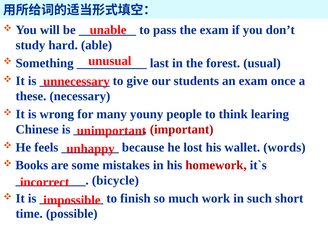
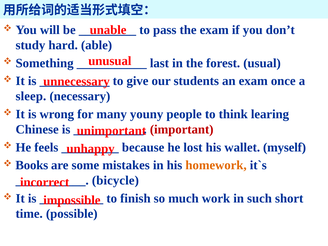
these: these -> sleep (31, 96)
words: words -> myself (285, 147)
homework colour: red -> orange (216, 165)
